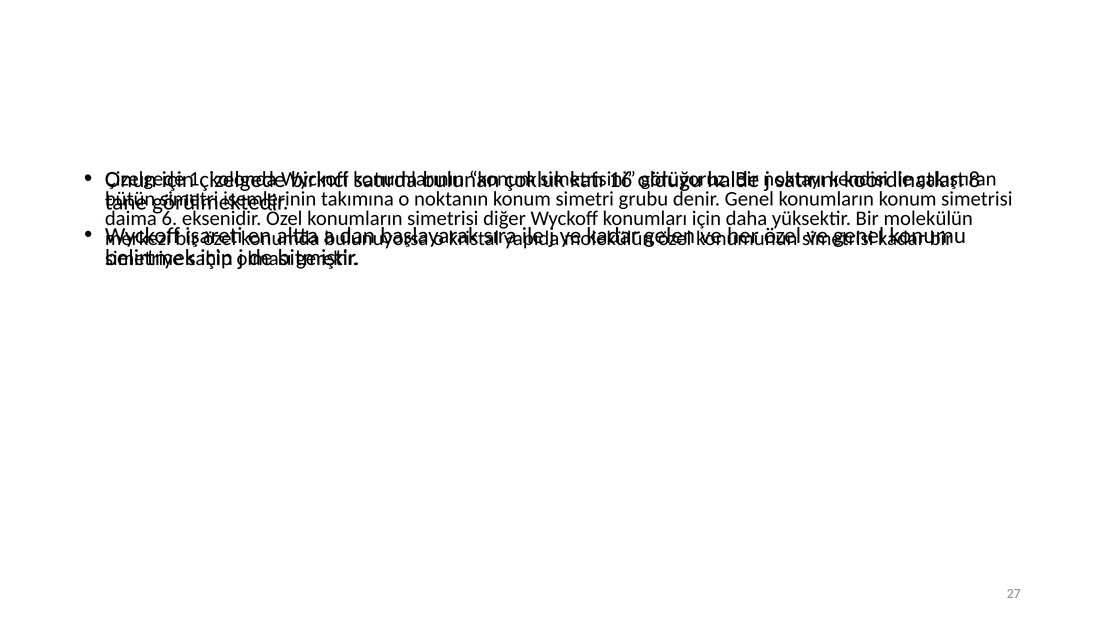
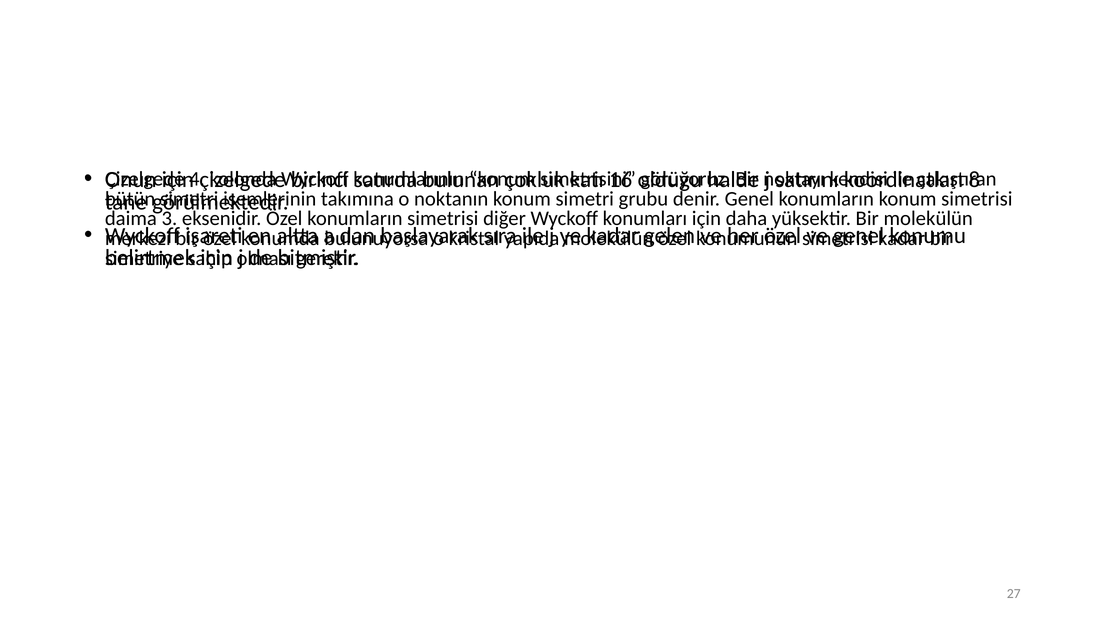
1: 1 -> 4 (197, 179)
6: 6 -> 3 (169, 218)
